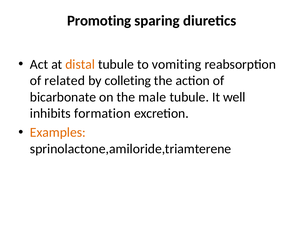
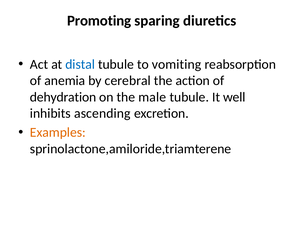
distal colour: orange -> blue (80, 64)
related: related -> anemia (65, 81)
colleting: colleting -> cerebral (128, 81)
bicarbonate: bicarbonate -> dehydration (63, 97)
formation: formation -> ascending (102, 114)
